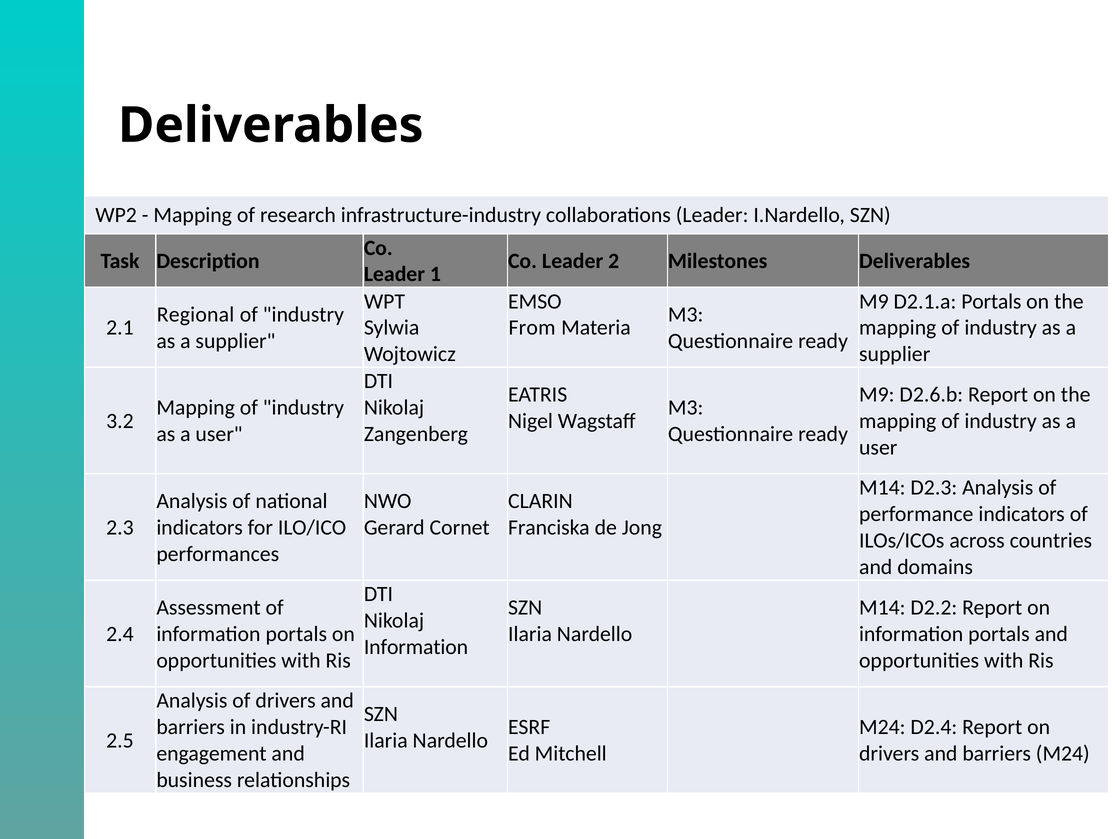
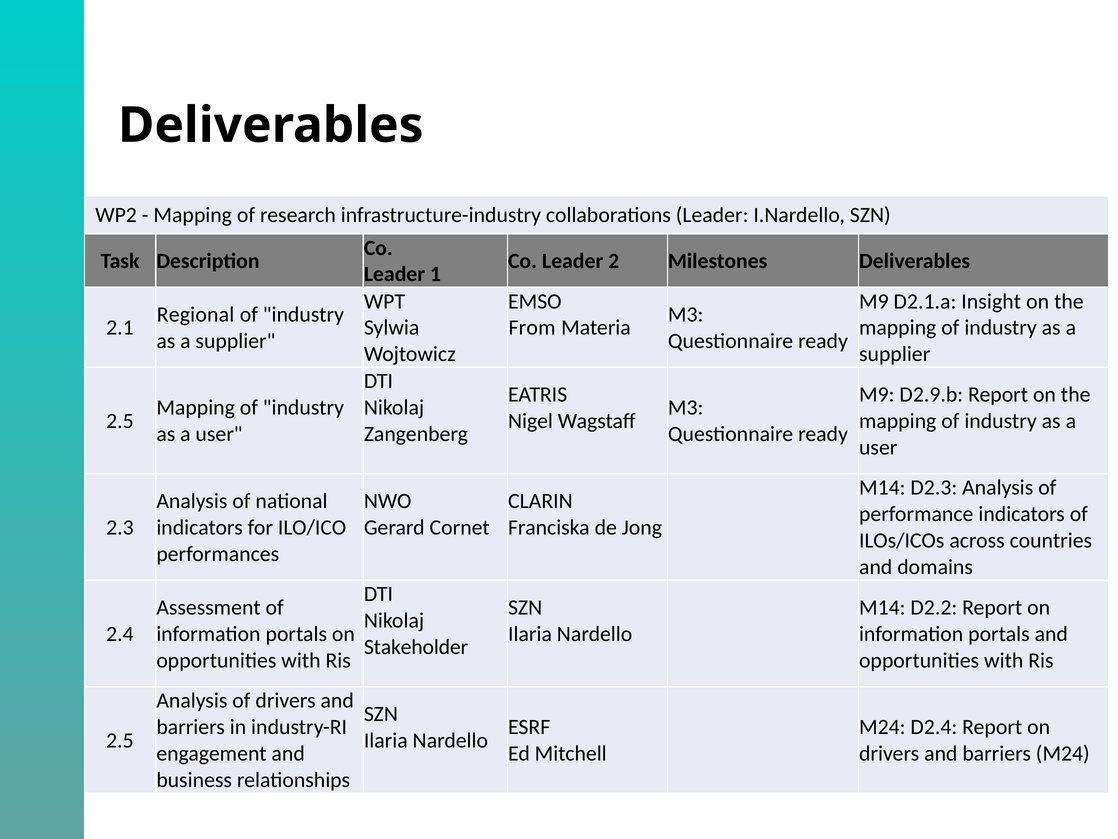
D2.1.a Portals: Portals -> Insight (991, 301)
D2.6.b: D2.6.b -> D2.9.b (931, 394)
3.2: 3.2 -> 2.5 (120, 421)
Information: Information -> Stakeholder (416, 647)
